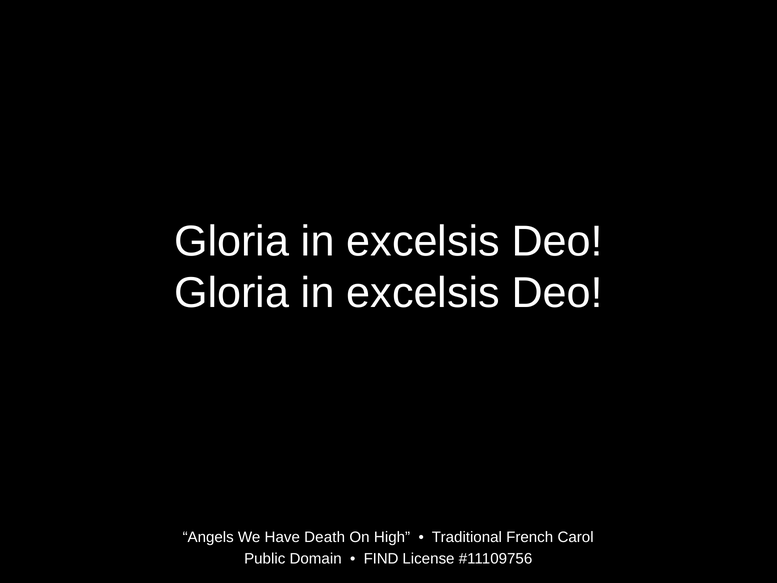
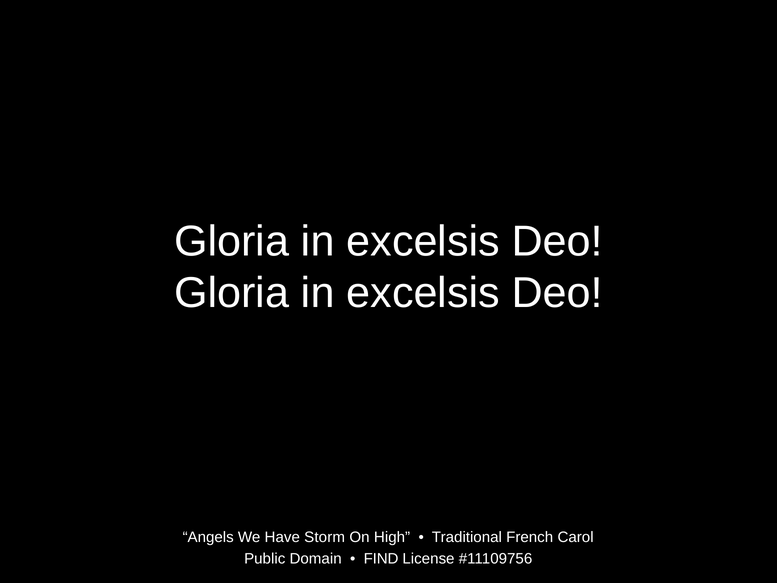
Death: Death -> Storm (325, 537)
